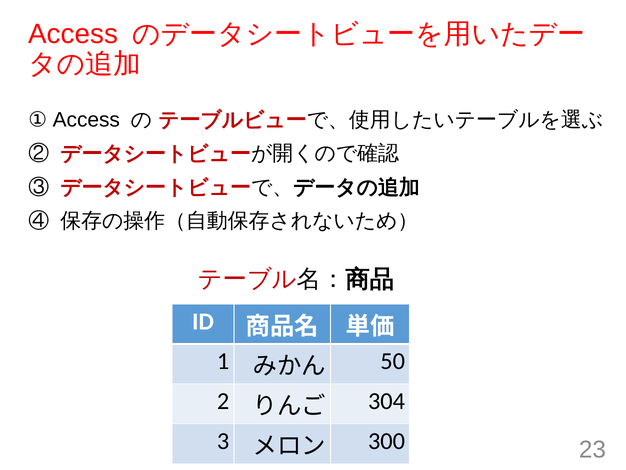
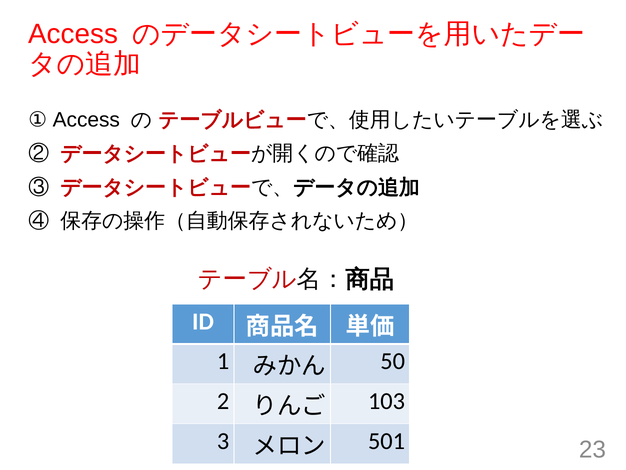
304: 304 -> 103 (386, 401)
300: 300 -> 501 (386, 441)
